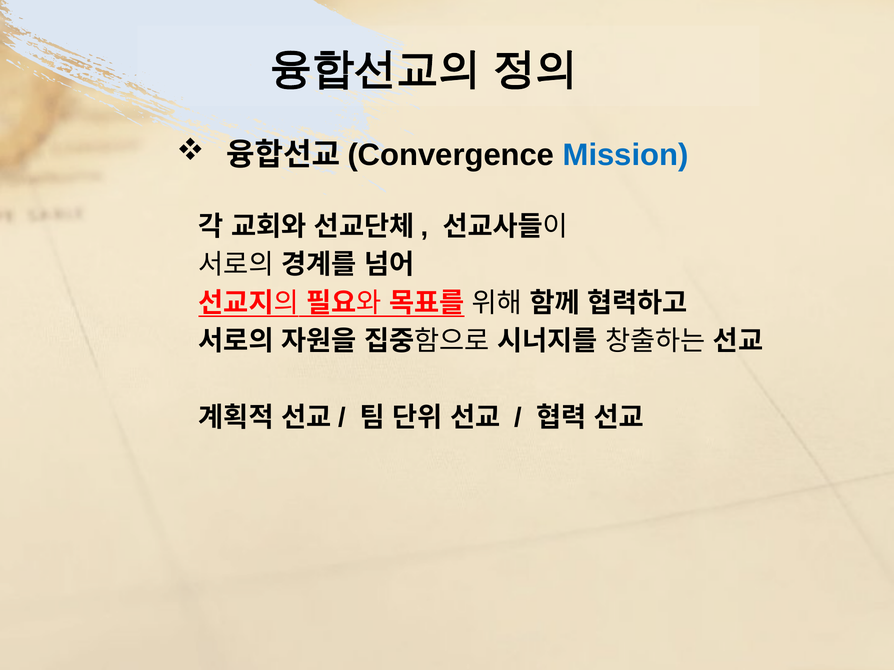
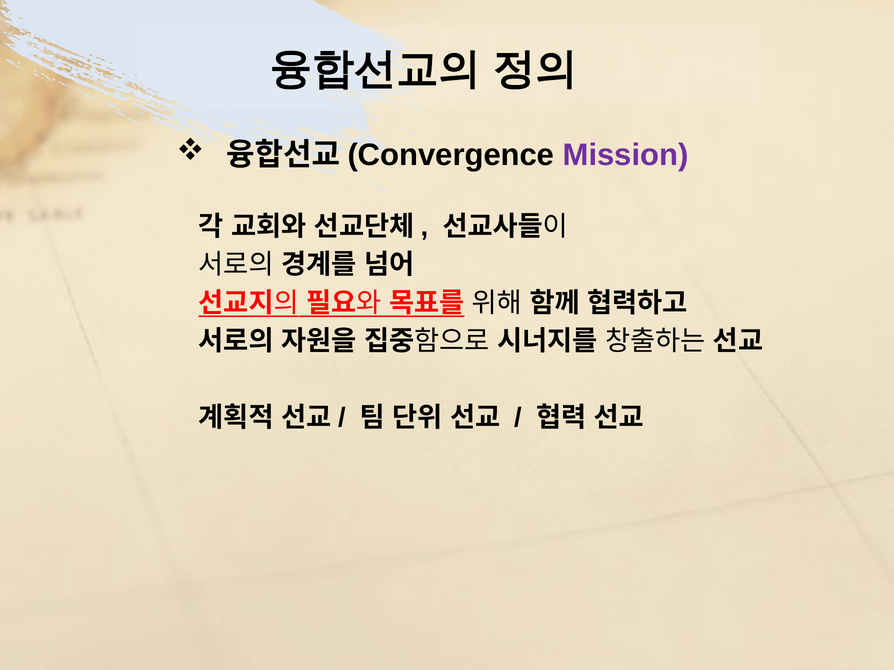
Mission colour: blue -> purple (626, 155)
